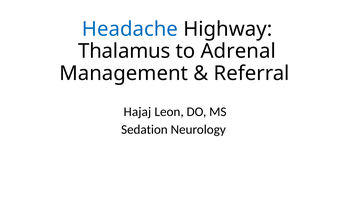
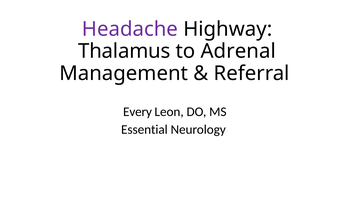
Headache colour: blue -> purple (130, 29)
Hajaj: Hajaj -> Every (138, 112)
Sedation: Sedation -> Essential (144, 130)
